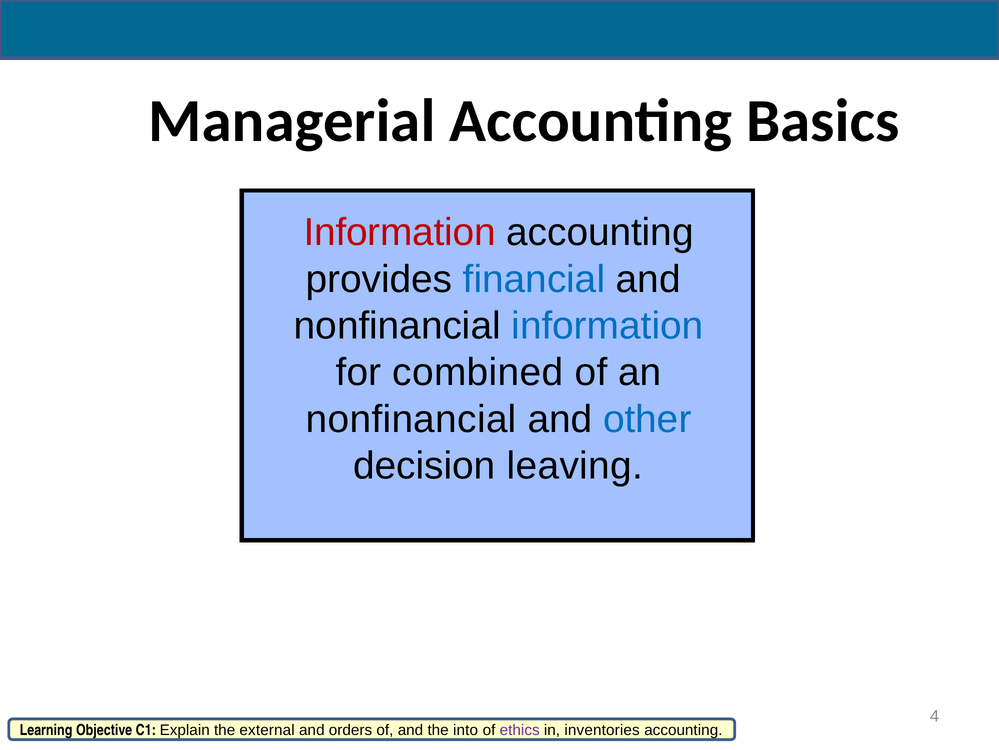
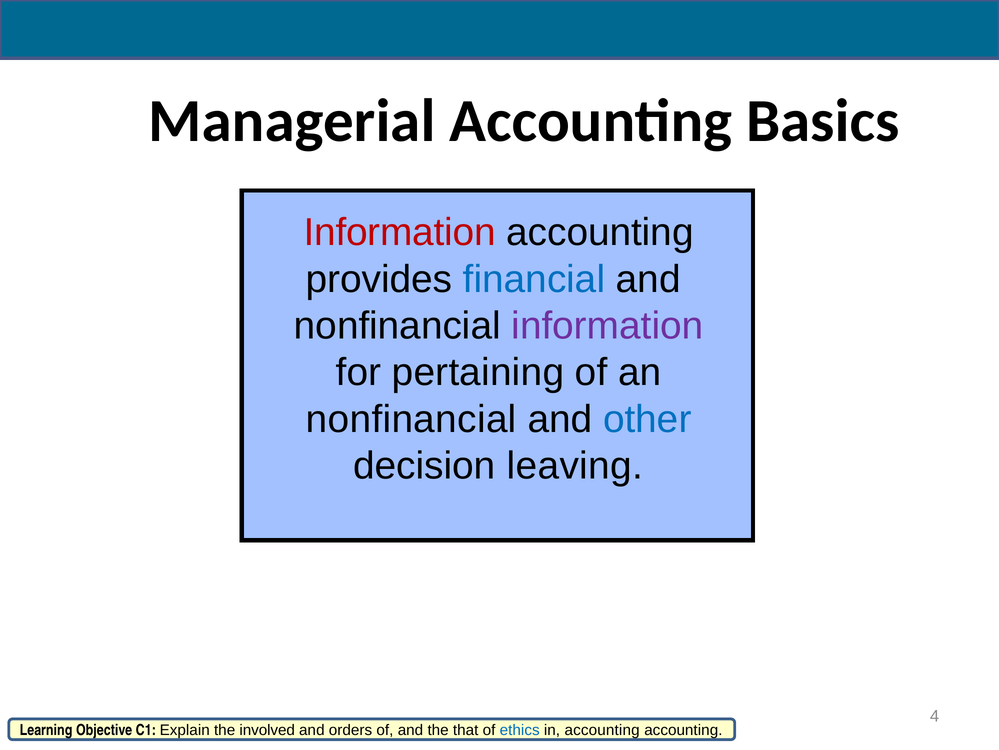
information colour: blue -> purple (607, 326)
combined: combined -> pertaining (478, 372)
external: external -> involved (267, 730)
into: into -> that (466, 730)
ethics colour: purple -> blue (520, 730)
in inventories: inventories -> accounting (602, 730)
